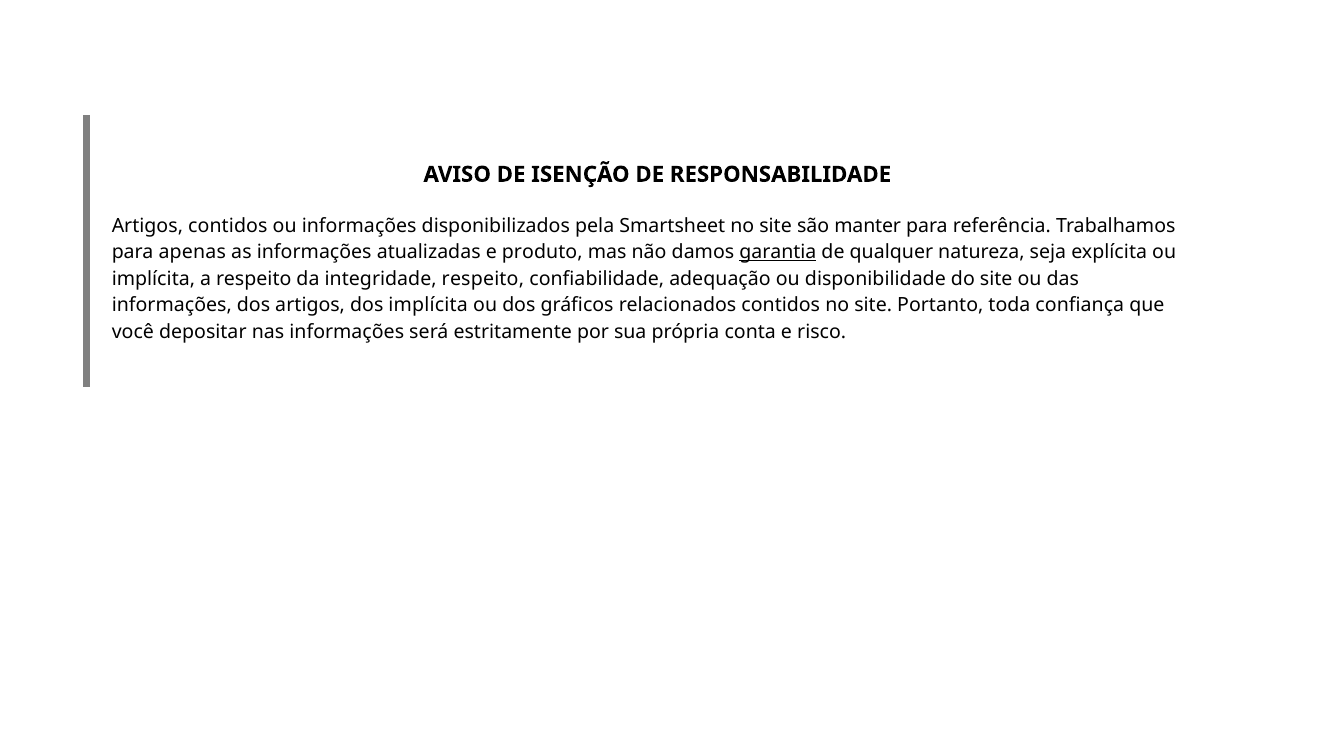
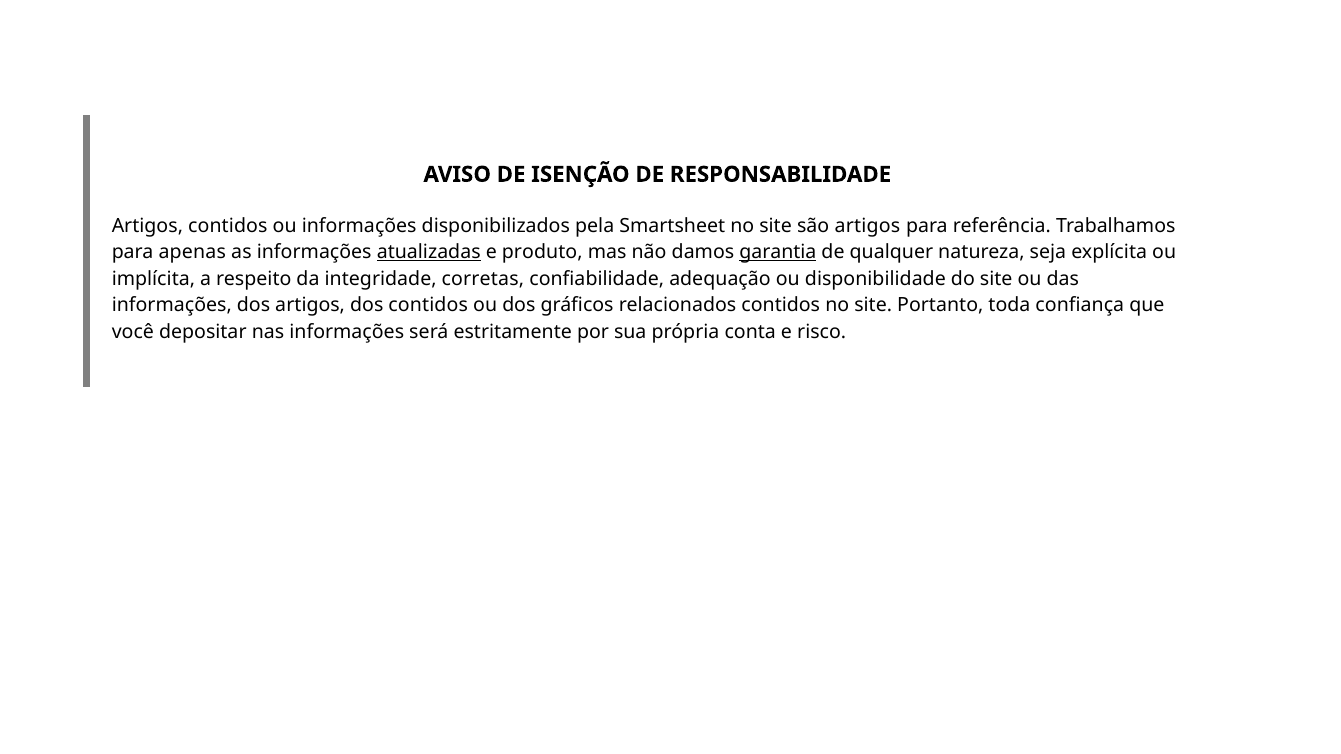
são manter: manter -> artigos (867, 226)
atualizadas underline: none -> present (429, 252)
integridade respeito: respeito -> corretas (483, 279)
dos implícita: implícita -> contidos (428, 306)
